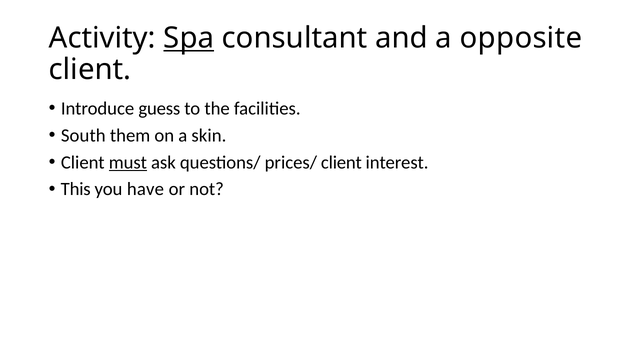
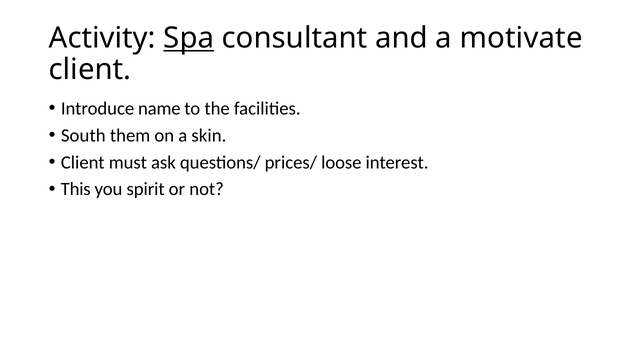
opposite: opposite -> motivate (521, 38)
guess: guess -> name (159, 108)
must underline: present -> none (128, 162)
prices/ client: client -> loose (341, 162)
have: have -> spirit (146, 189)
